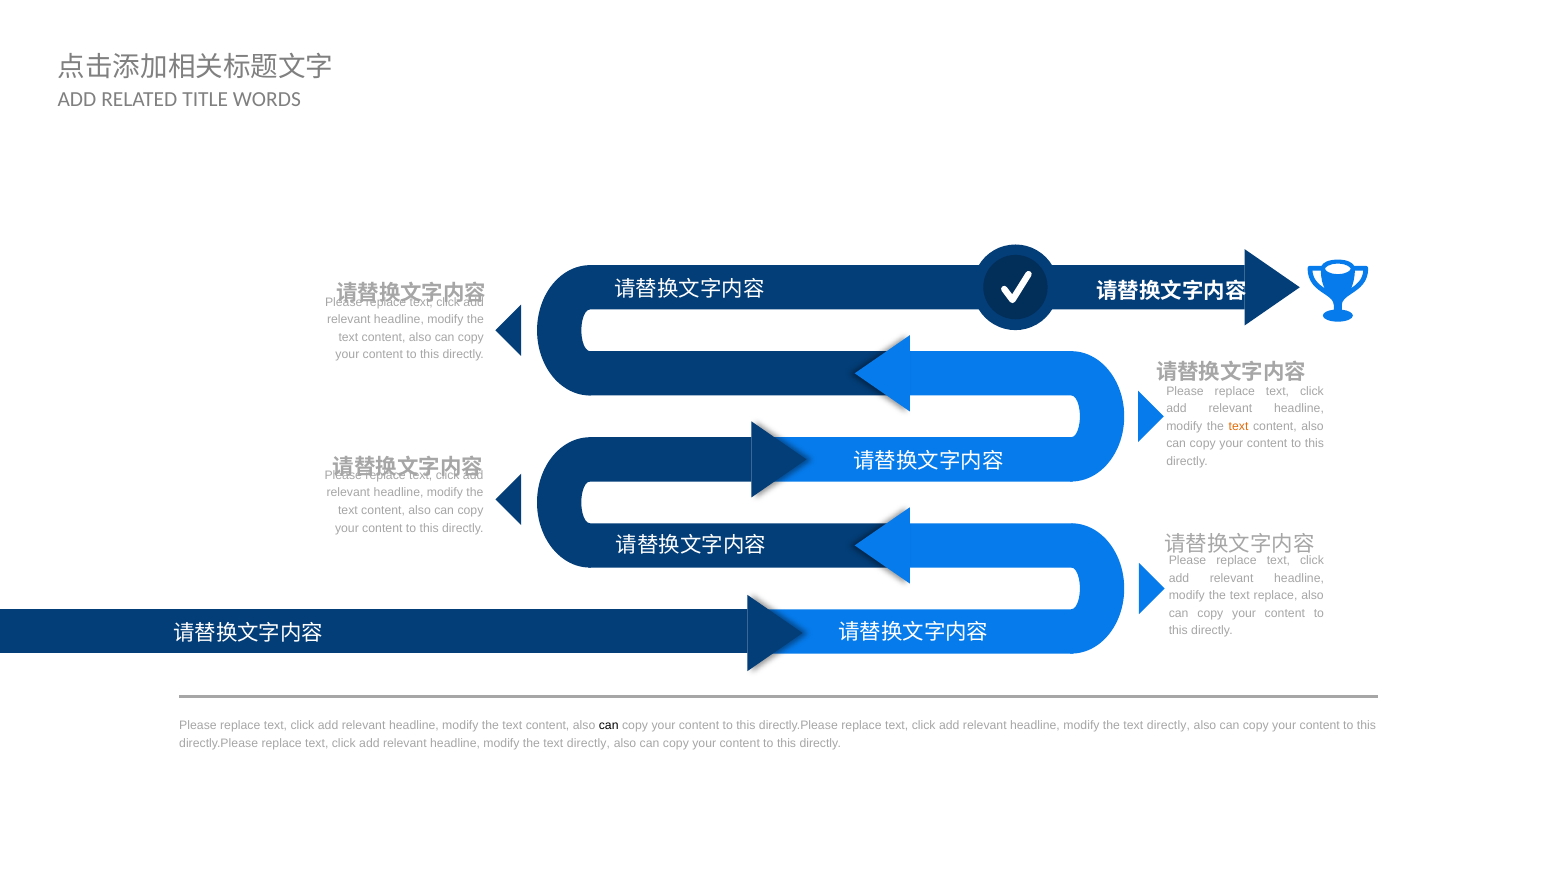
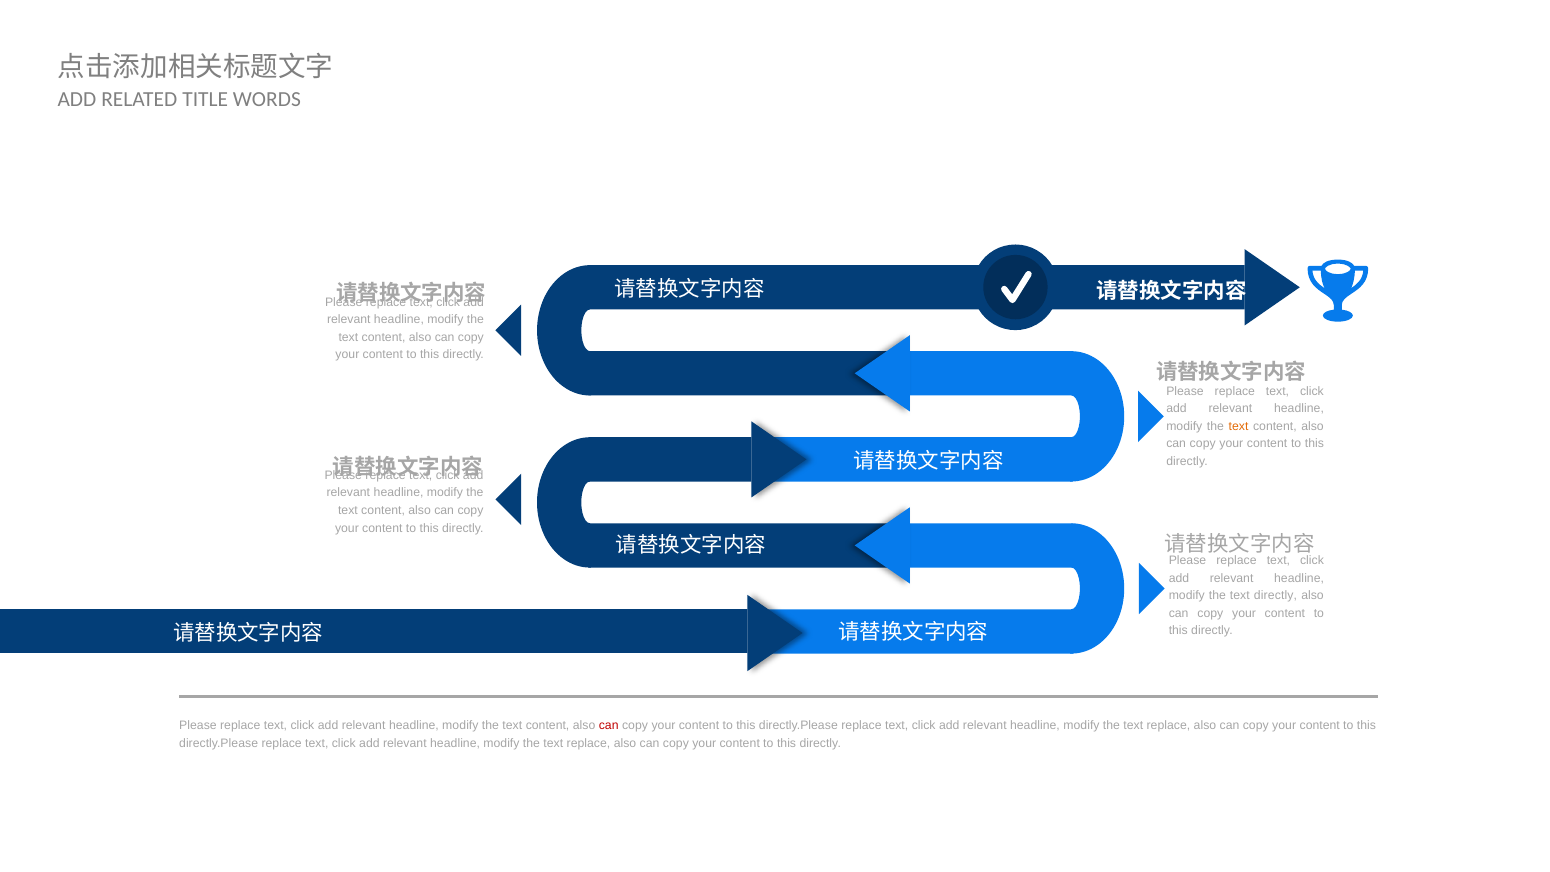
text replace: replace -> directly (1276, 596)
can colour: black -> red (609, 726)
directly: directly -> replace (1168, 726)
directly: directly -> replace (588, 743)
